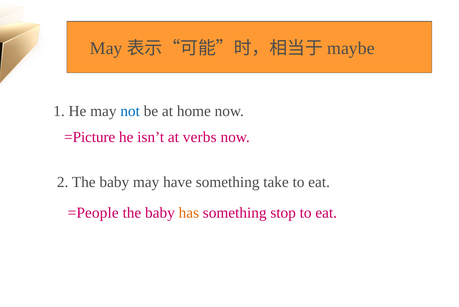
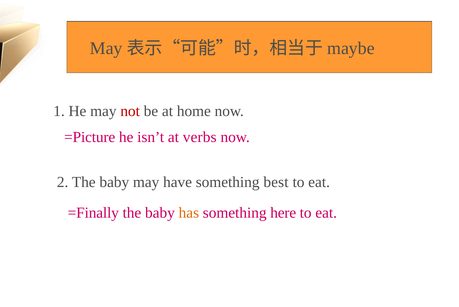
not colour: blue -> red (130, 111)
take: take -> best (276, 182)
=People: =People -> =Finally (93, 213)
stop: stop -> here (283, 213)
